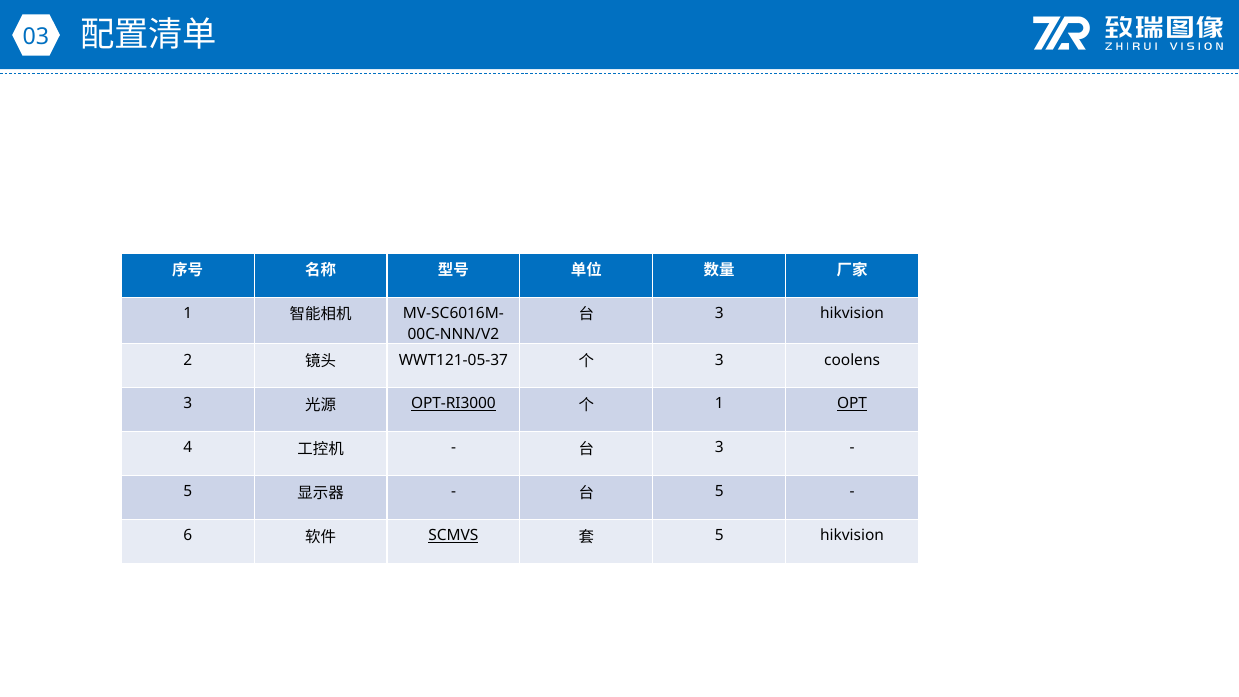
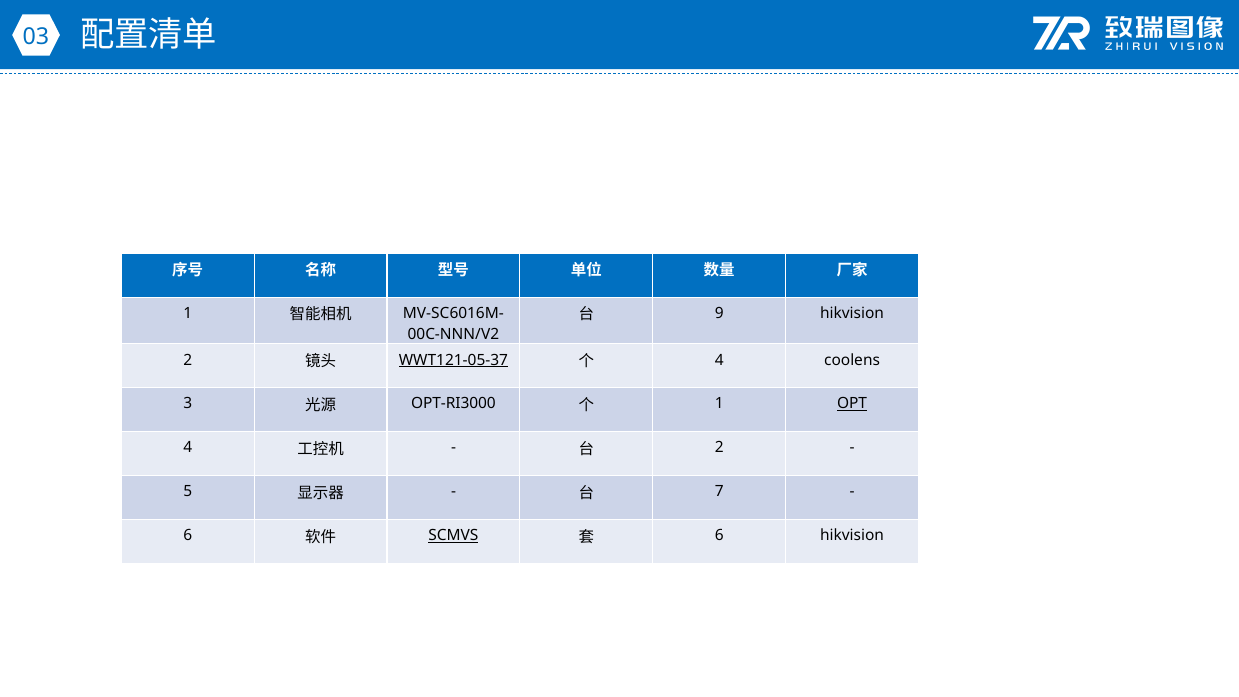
3: 3 -> 9 (719, 313)
WWT121-05-37 underline: none -> present (453, 360)
3: 3 -> 4 (719, 360)
OPT-RI3000 underline: present -> none (453, 404)
3: 3 -> 2 (719, 448)
5: 5 -> 7 (719, 492)
5: 5 -> 6 (719, 535)
